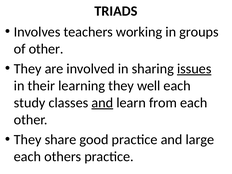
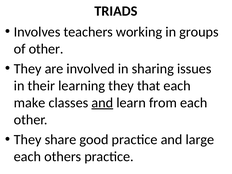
issues underline: present -> none (194, 69)
well: well -> that (149, 86)
study: study -> make (30, 103)
